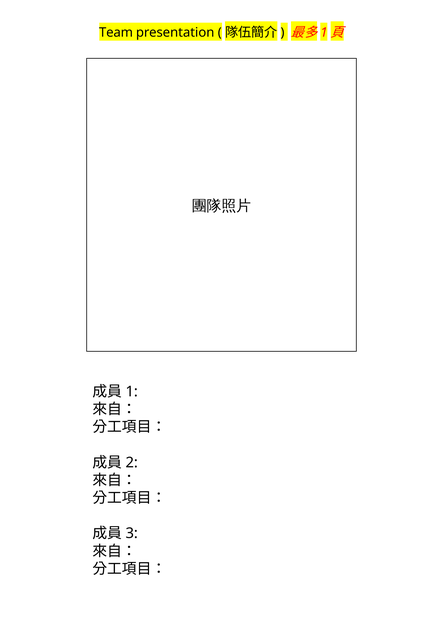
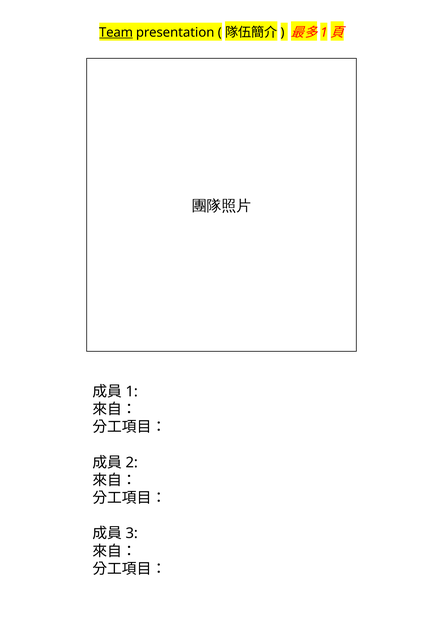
Team underline: none -> present (116, 32)
